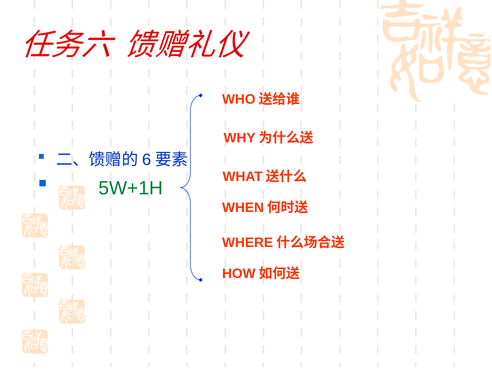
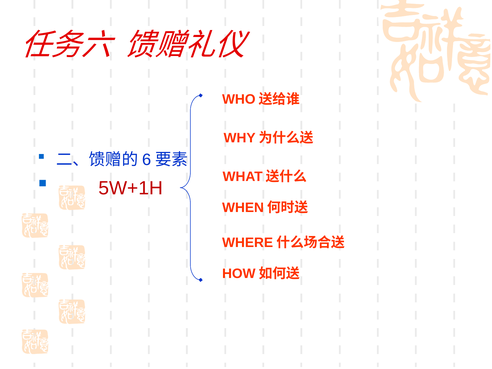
5W+1H colour: green -> red (131, 188)
